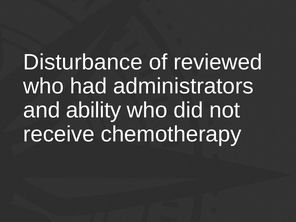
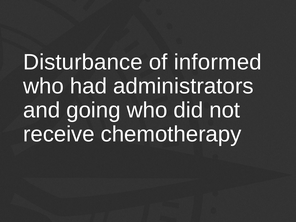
reviewed: reviewed -> informed (218, 62)
ability: ability -> going (93, 110)
